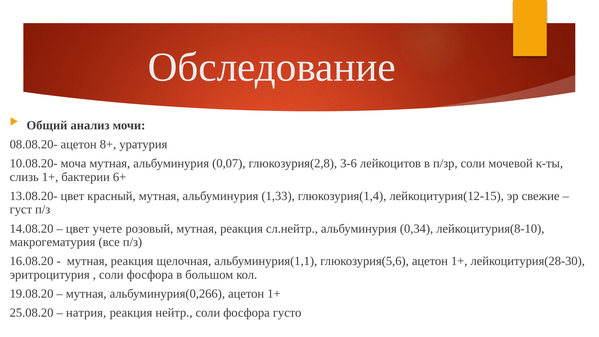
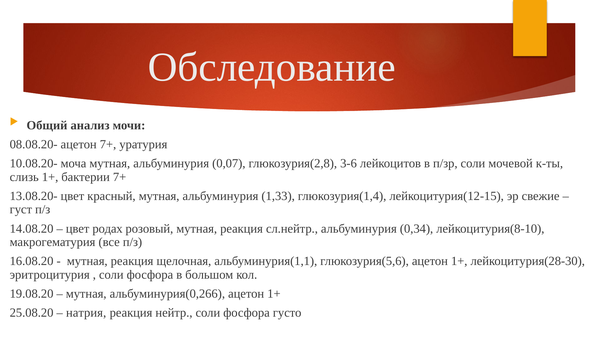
ацетон 8+: 8+ -> 7+ (108, 144)
бактерии 6+: 6+ -> 7+ (120, 177)
учете: учете -> родах (108, 229)
